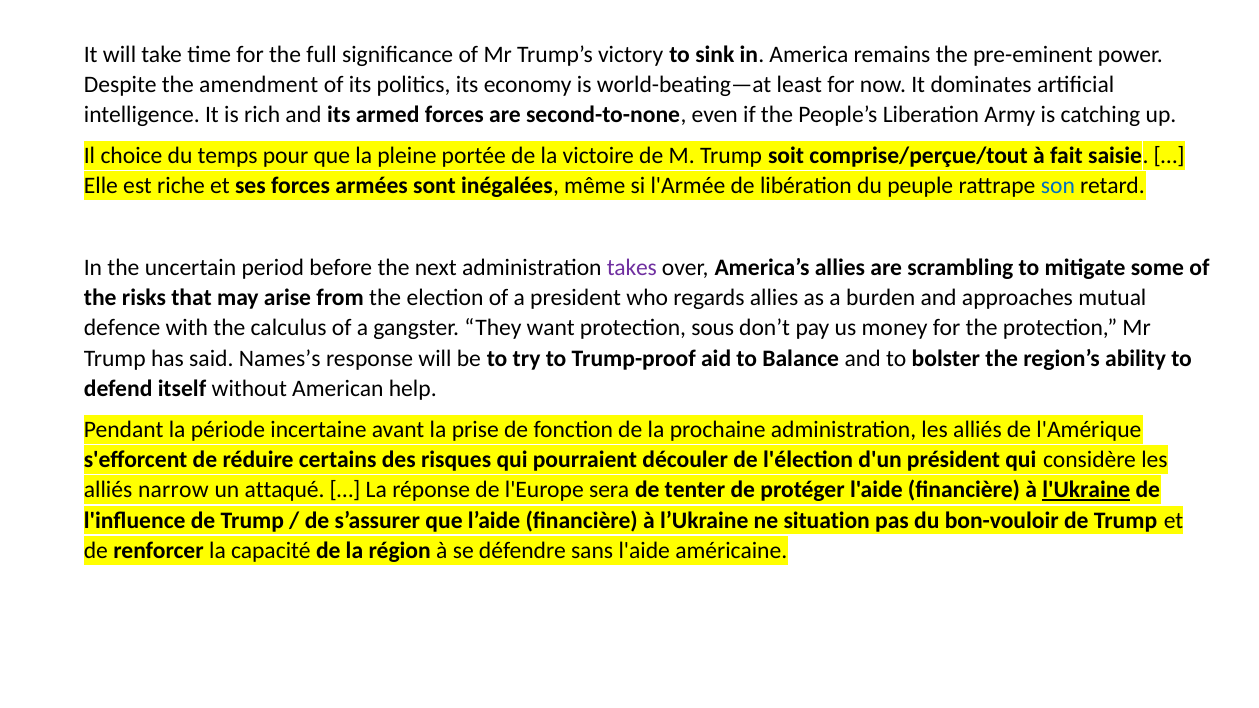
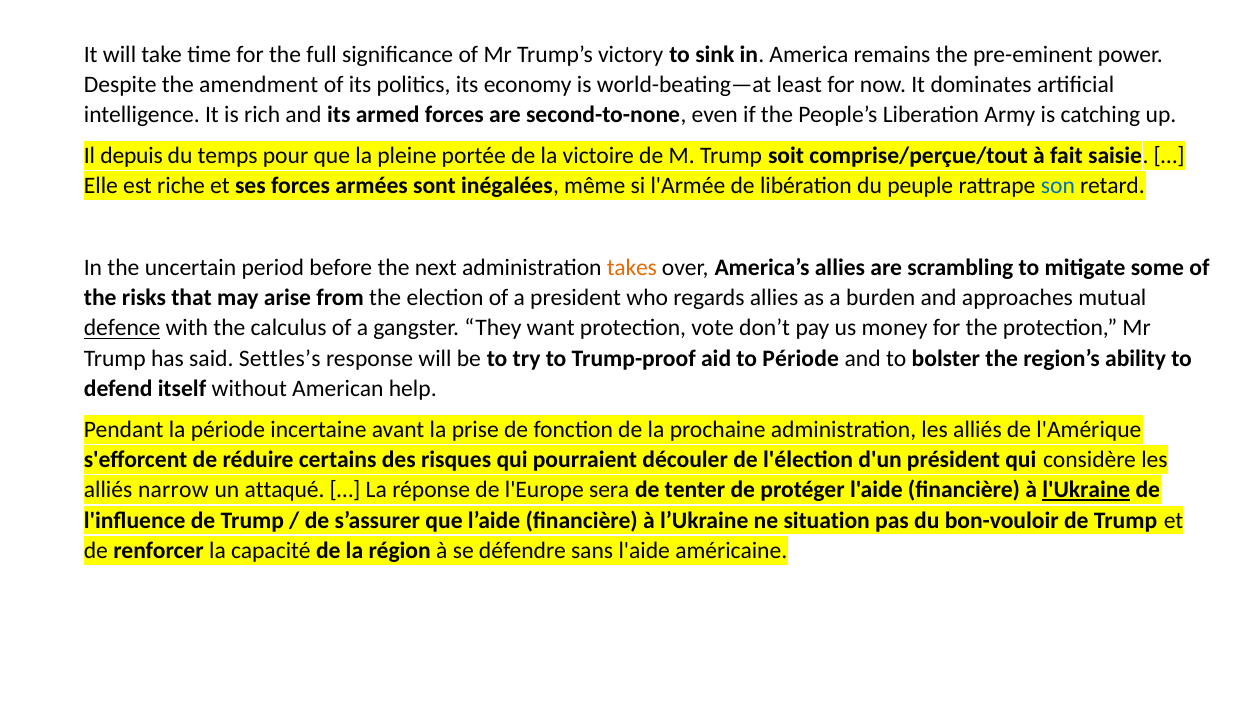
choice: choice -> depuis (132, 156)
takes colour: purple -> orange (632, 268)
defence underline: none -> present (122, 328)
sous: sous -> vote (713, 328)
Names’s: Names’s -> Settles’s (280, 358)
to Balance: Balance -> Période (801, 358)
